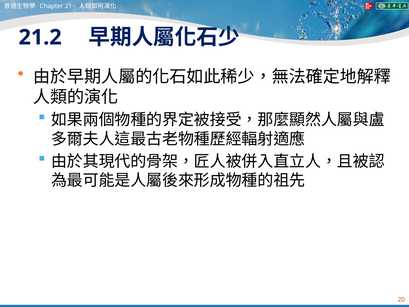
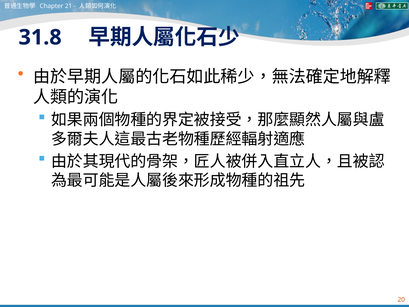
21.2: 21.2 -> 31.8 (40, 37)
